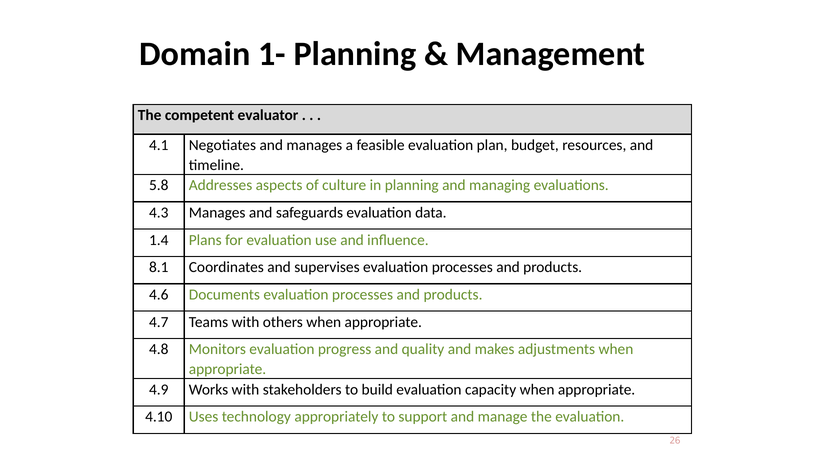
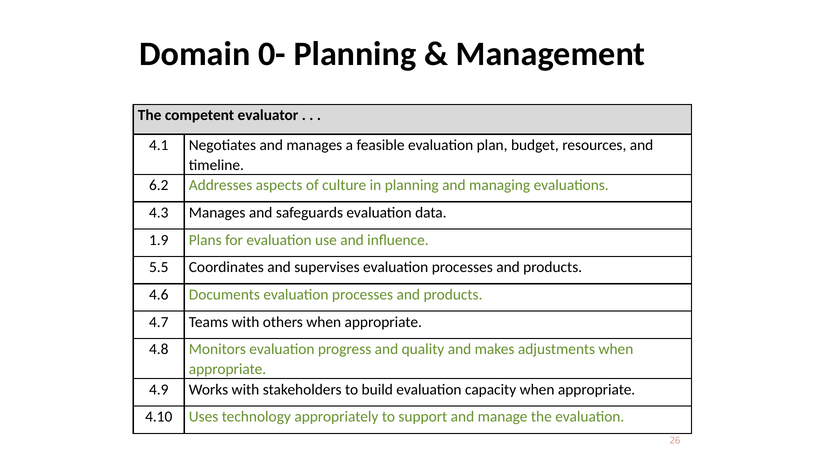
1-: 1- -> 0- (272, 54)
5.8: 5.8 -> 6.2 (159, 185)
1.4: 1.4 -> 1.9 (159, 240)
8.1: 8.1 -> 5.5 (159, 267)
